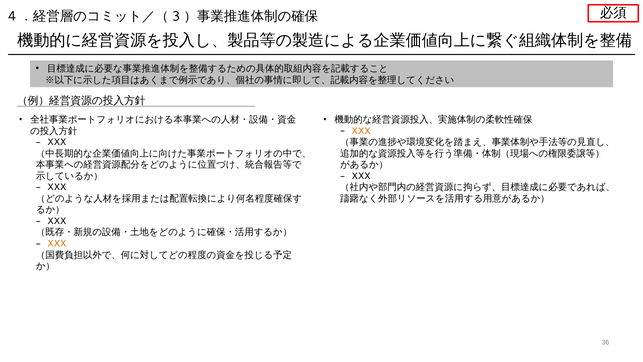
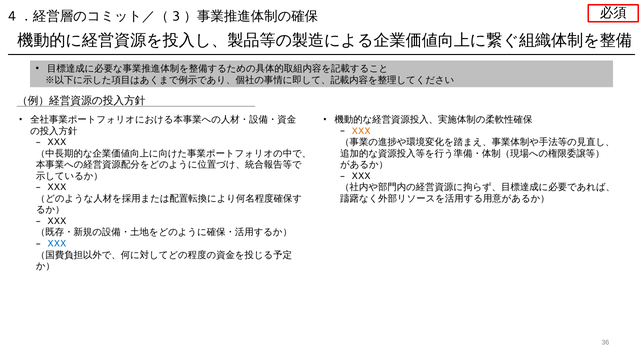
XXX colour: orange -> blue (57, 243)
